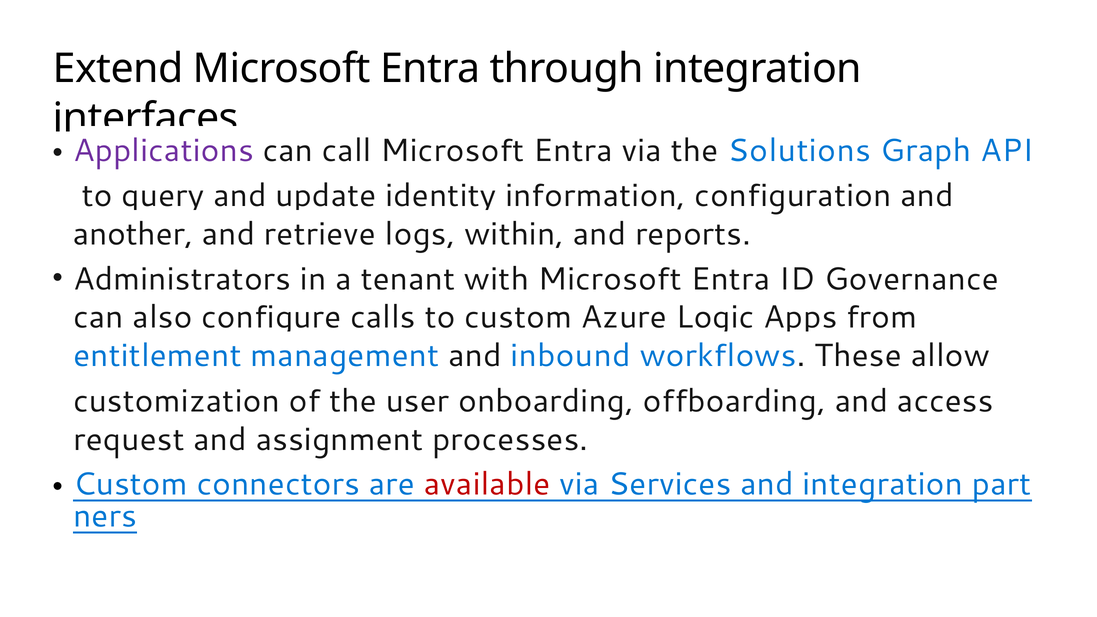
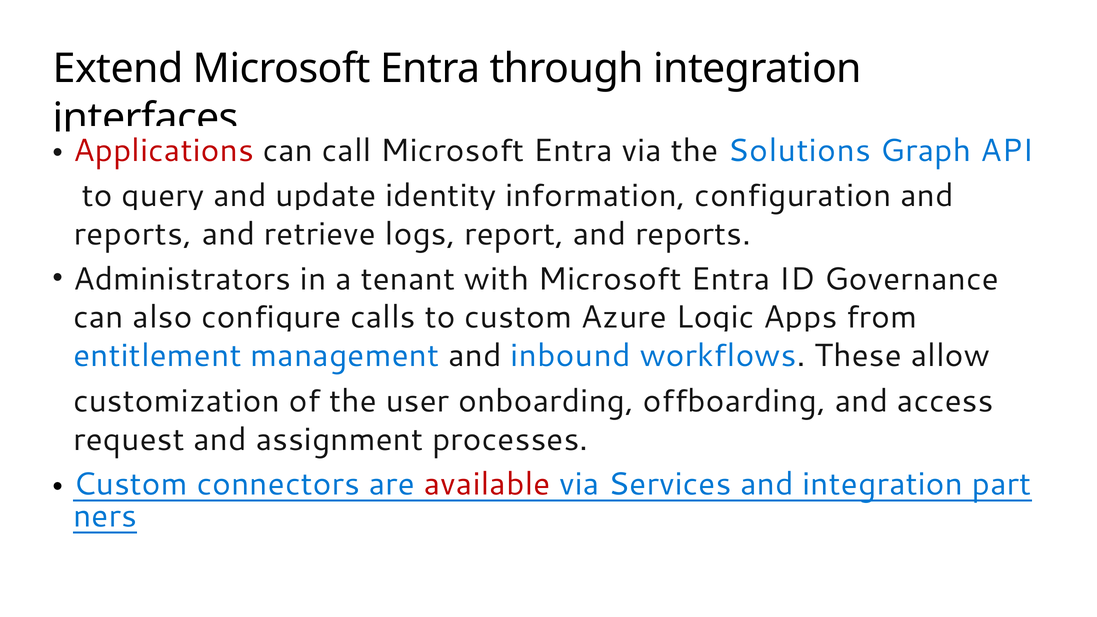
Applications colour: purple -> red (164, 151)
another: another -> reports (133, 234)
within: within -> report (514, 234)
